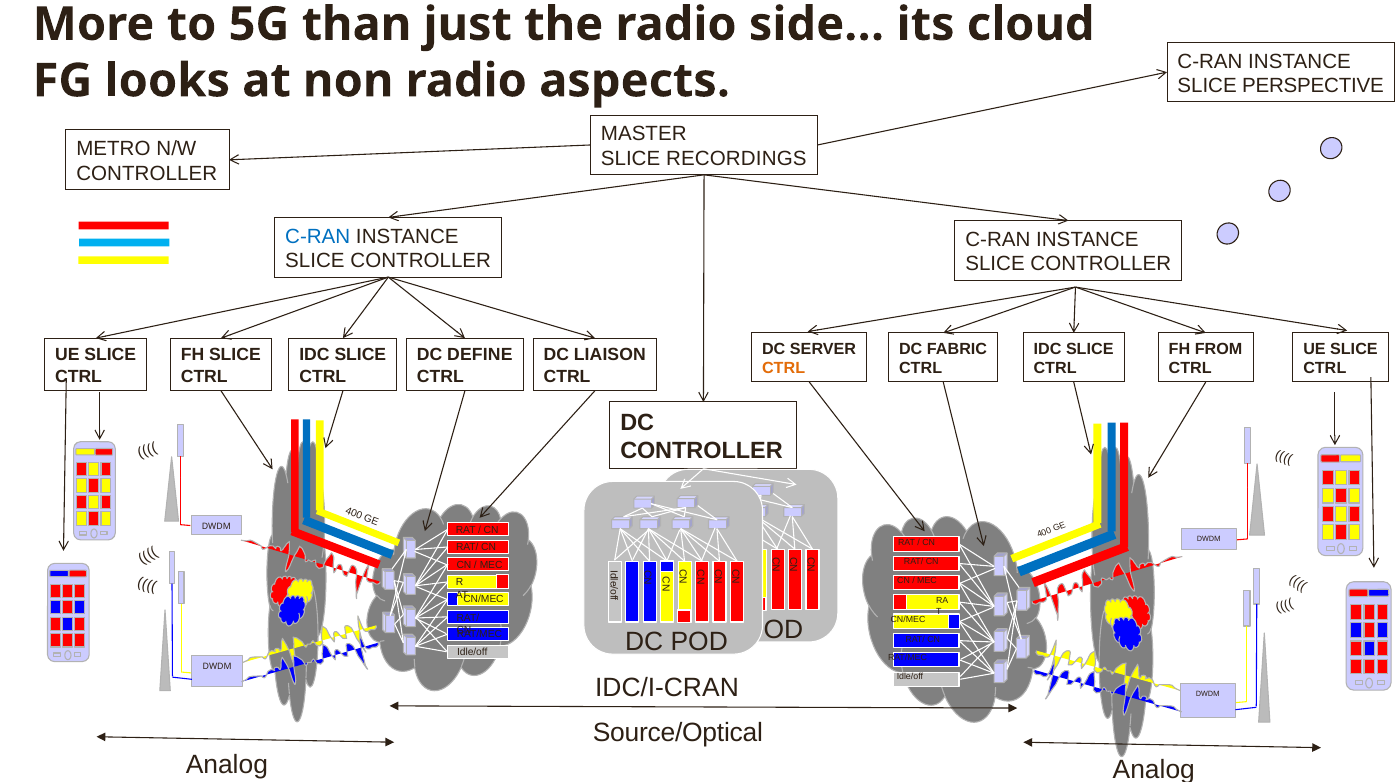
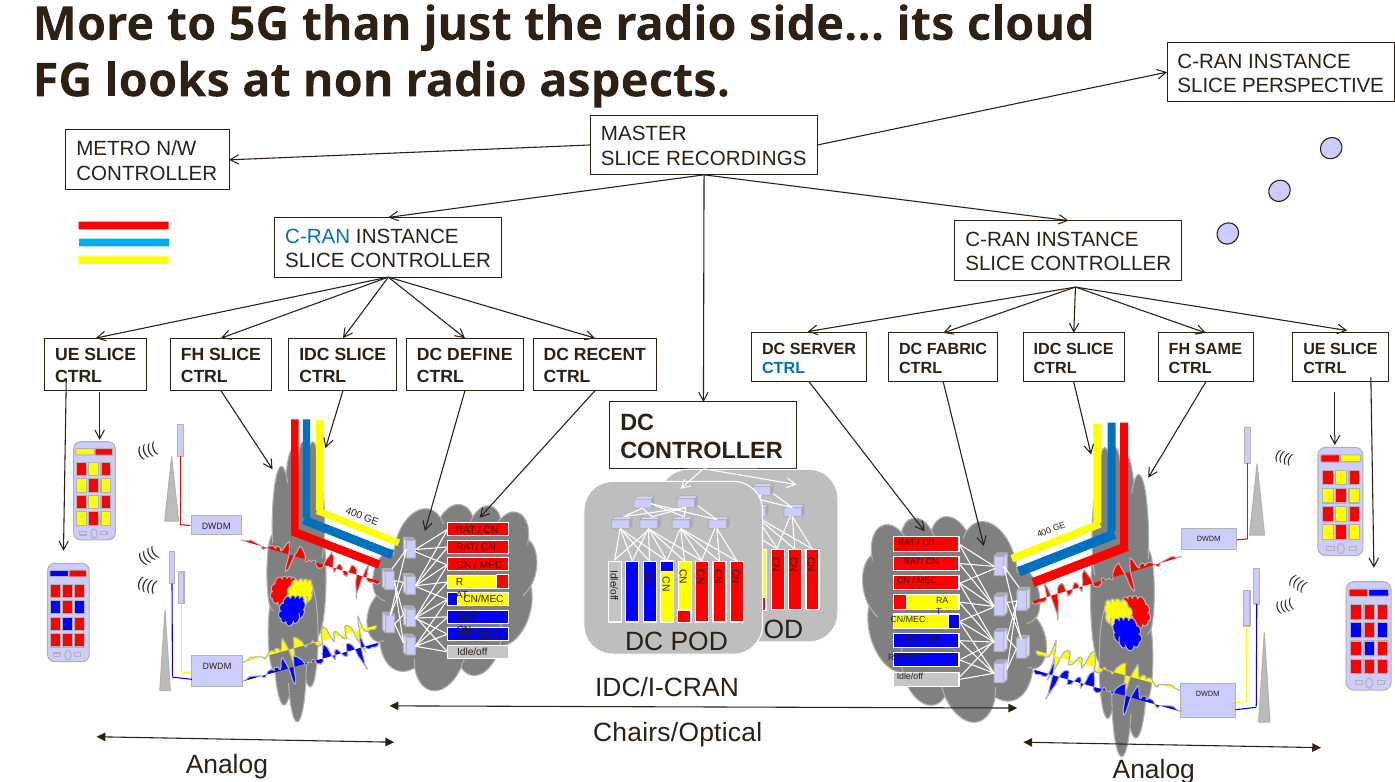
FROM: FROM -> SAME (1218, 349)
LIAISON: LIAISON -> RECENT (610, 355)
CTRL colour: orange -> blue (784, 368)
Source/Optical: Source/Optical -> Chairs/Optical (678, 732)
